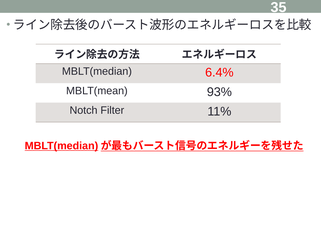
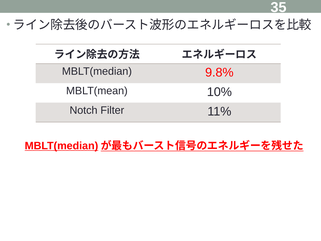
6.4%: 6.4% -> 9.8% (219, 72)
93%: 93% -> 10% (219, 92)
